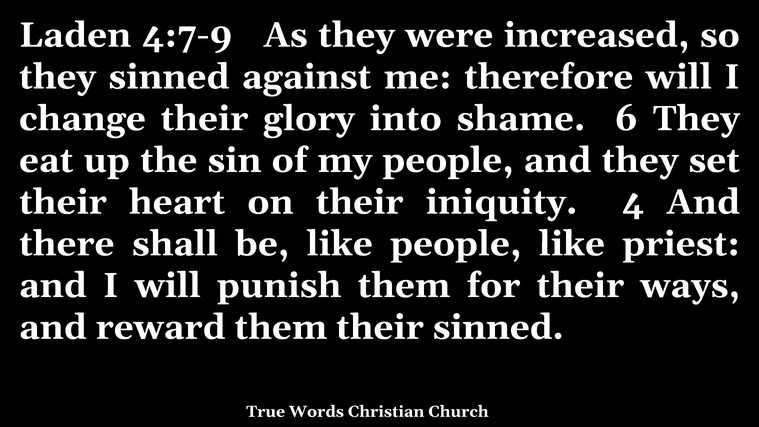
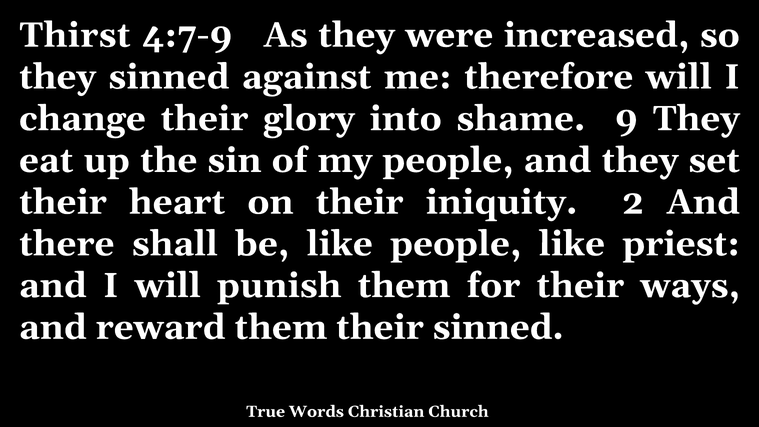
Laden: Laden -> Thirst (75, 35)
6: 6 -> 9 (626, 119)
4: 4 -> 2 (633, 202)
